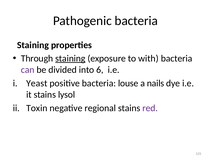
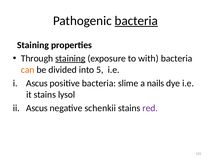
bacteria underline: none -> present (136, 21)
can colour: purple -> orange (28, 70)
6: 6 -> 5 (100, 70)
Yeast: Yeast -> Ascus (37, 83)
louse: louse -> slime (128, 83)
Toxin: Toxin -> Ascus (37, 108)
regional: regional -> schenkii (100, 108)
